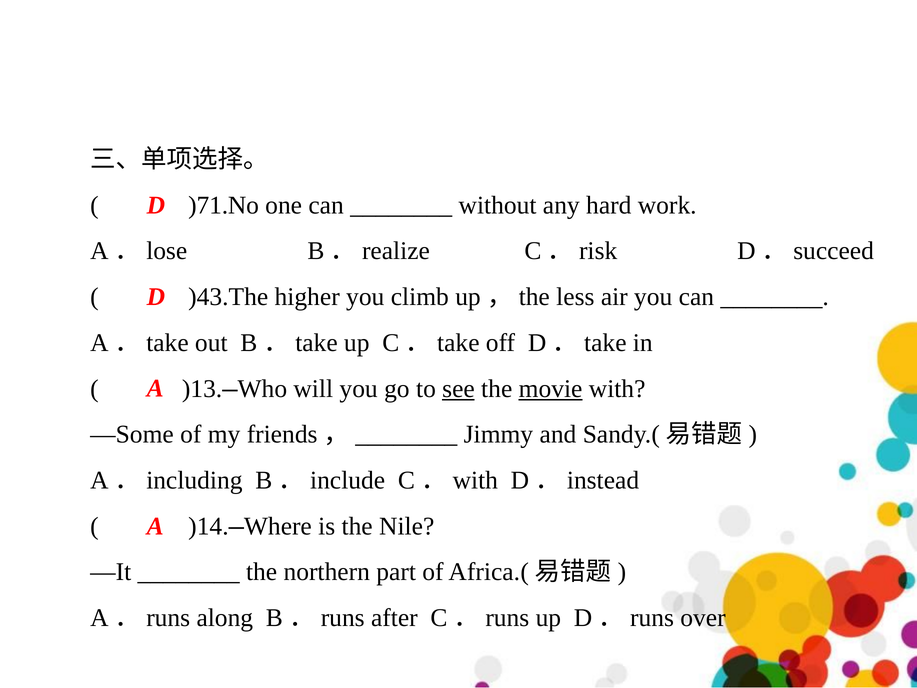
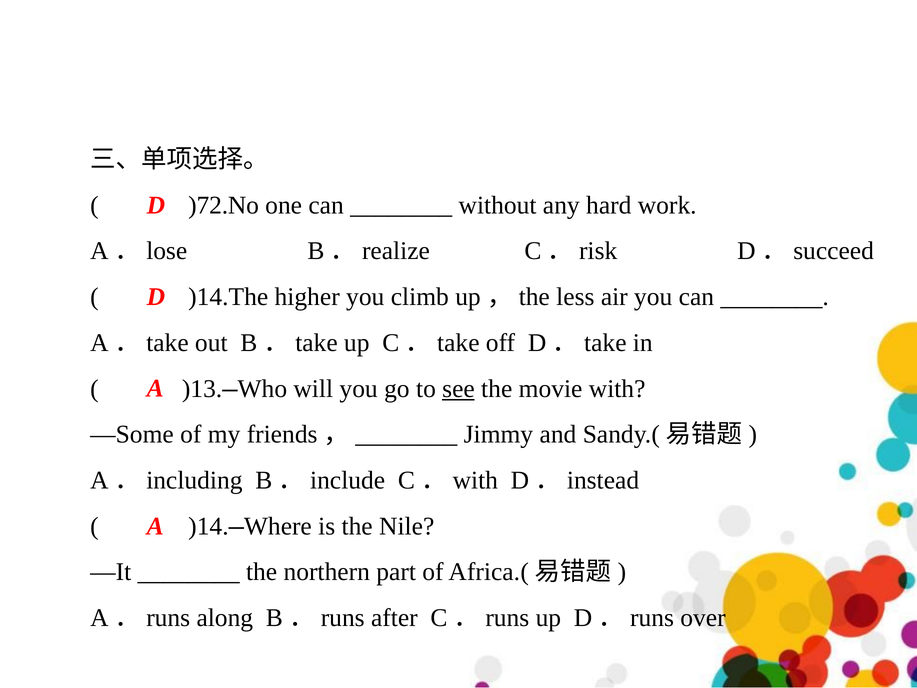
)71.No: )71.No -> )72.No (224, 205)
)43.The: )43.The -> )14.The (228, 297)
movie underline: present -> none (551, 388)
